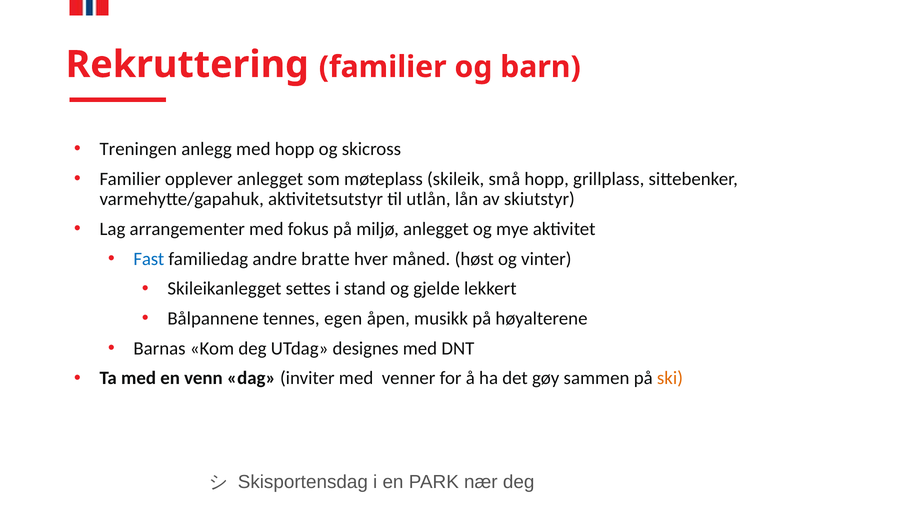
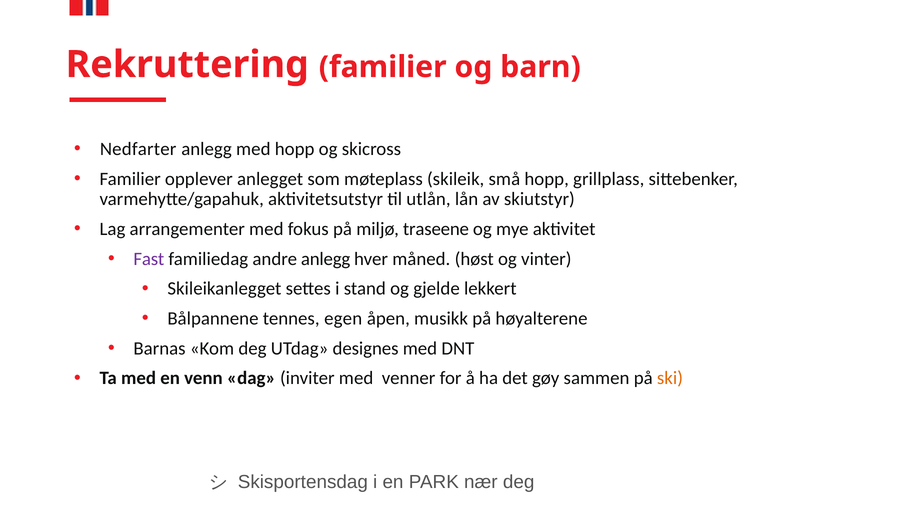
Treningen: Treningen -> Nedfarter (138, 149)
miljø anlegget: anlegget -> traseene (436, 229)
Fast colour: blue -> purple (149, 259)
andre bratte: bratte -> anlegg (326, 259)
